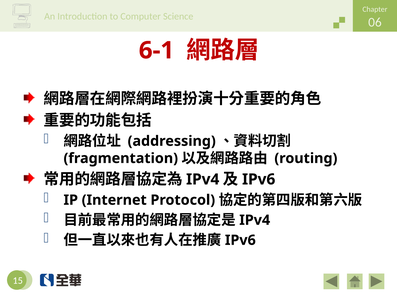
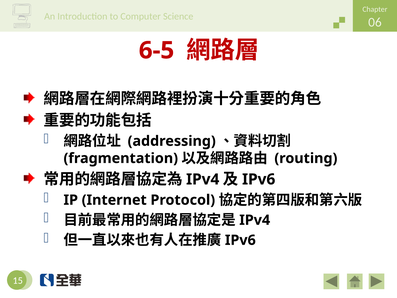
6-1: 6-1 -> 6-5 (156, 50)
